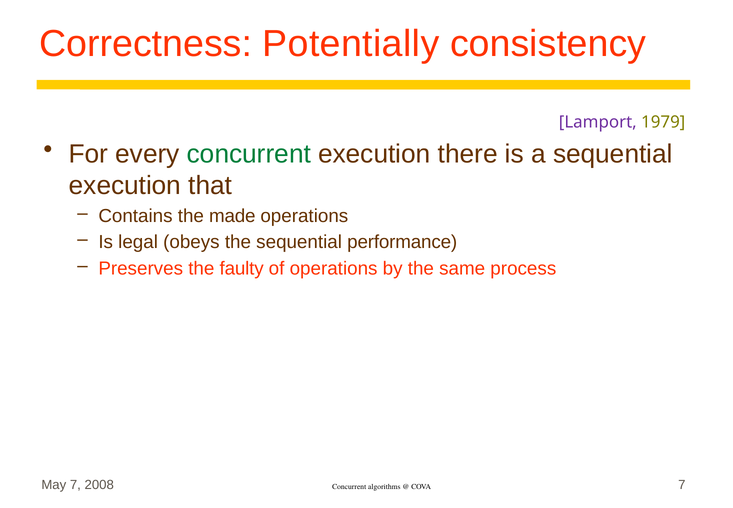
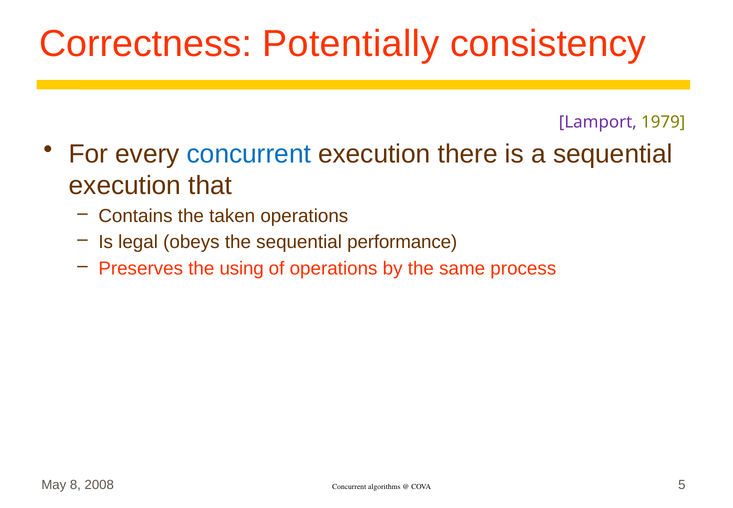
concurrent colour: green -> blue (249, 154)
made: made -> taken (232, 216)
faulty: faulty -> using (242, 268)
May 7: 7 -> 8 (75, 484)
COVA 7: 7 -> 5 (682, 484)
